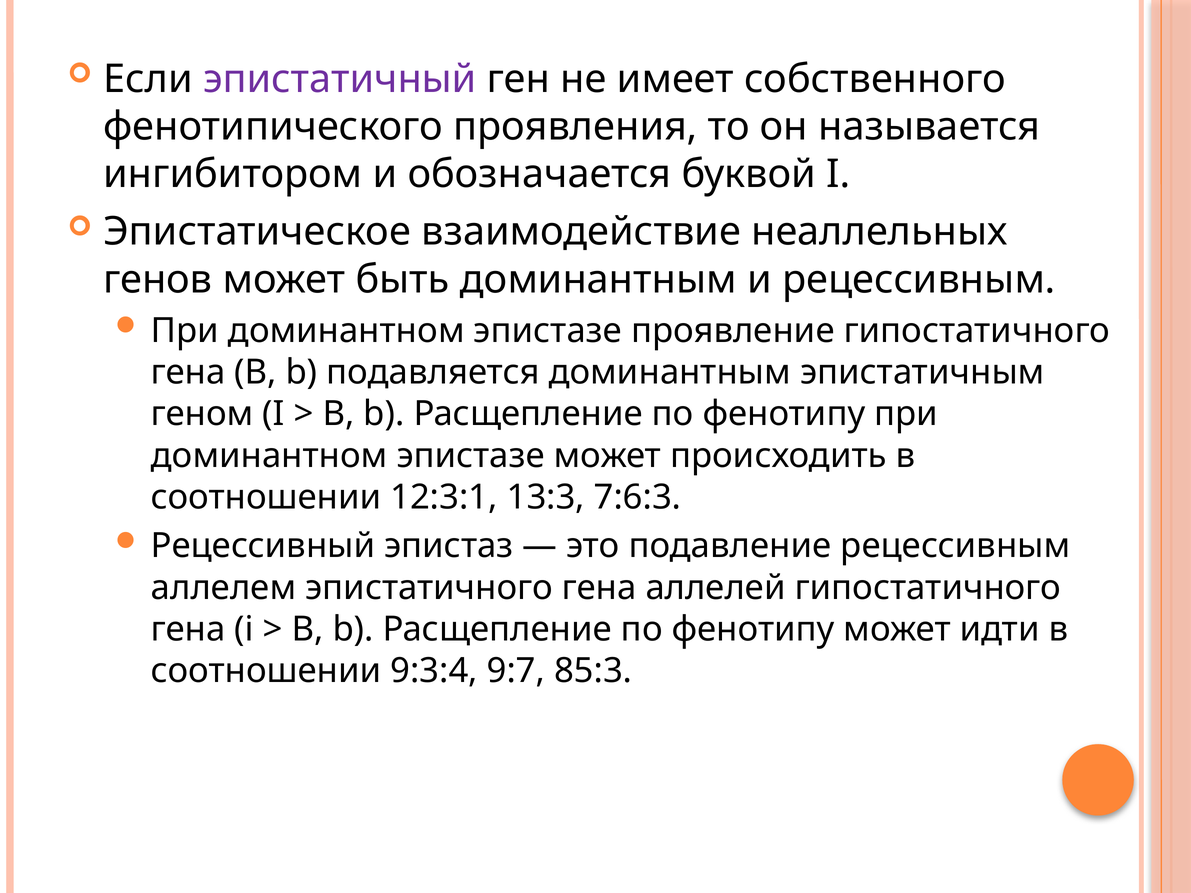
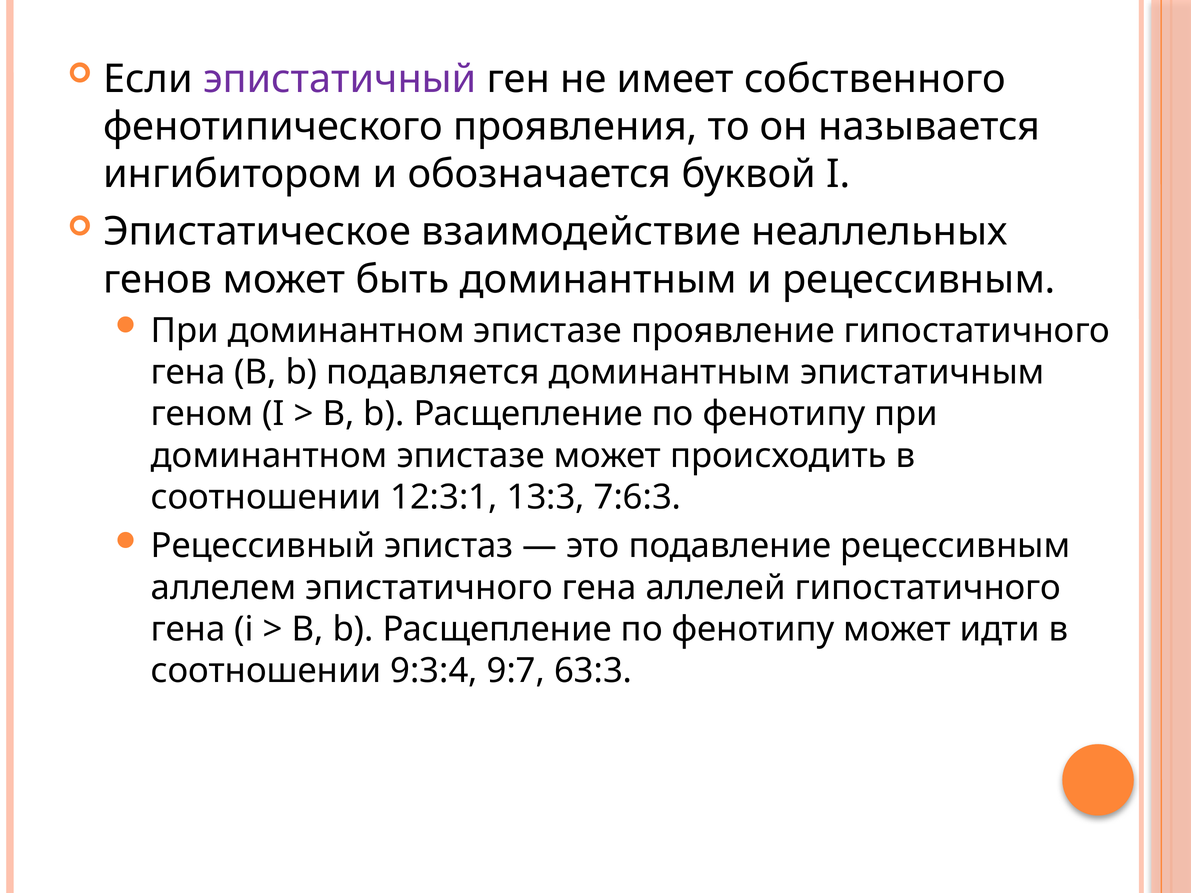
85:3: 85:3 -> 63:3 (593, 671)
